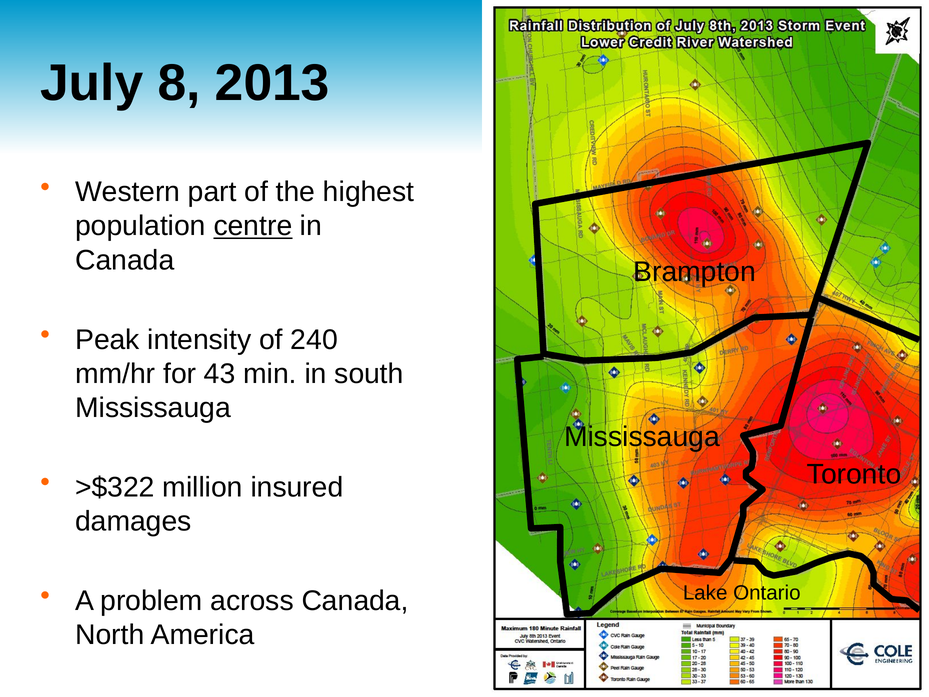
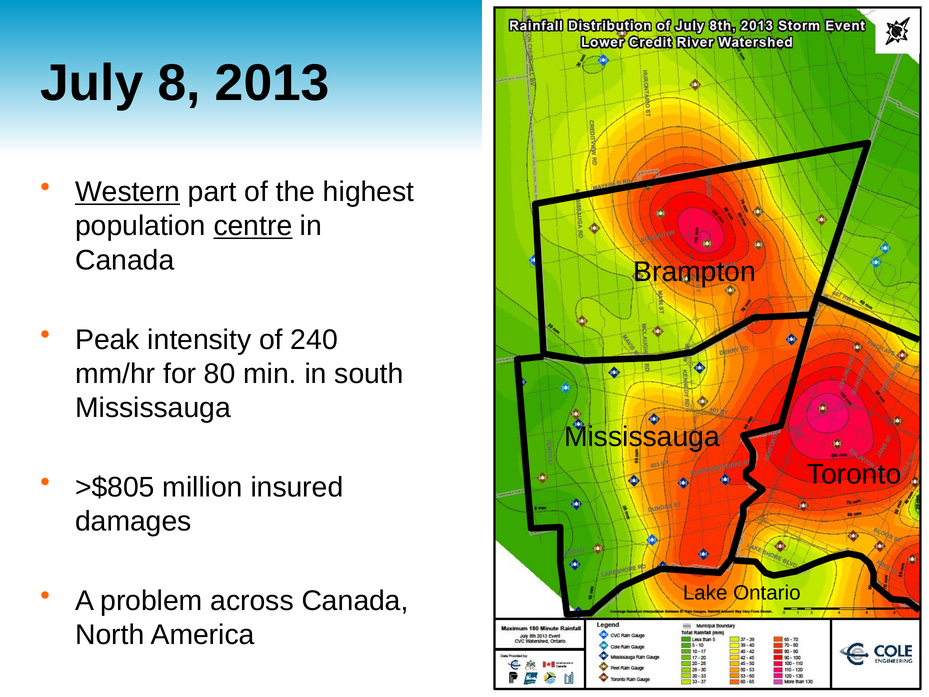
Western underline: none -> present (128, 192)
43: 43 -> 80 (220, 374)
>$322: >$322 -> >$805 (115, 487)
